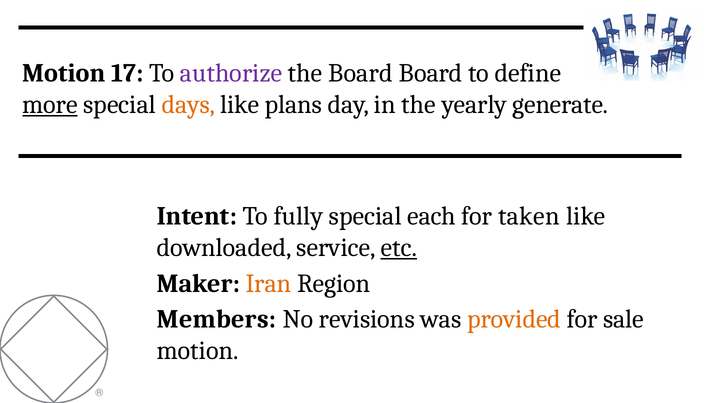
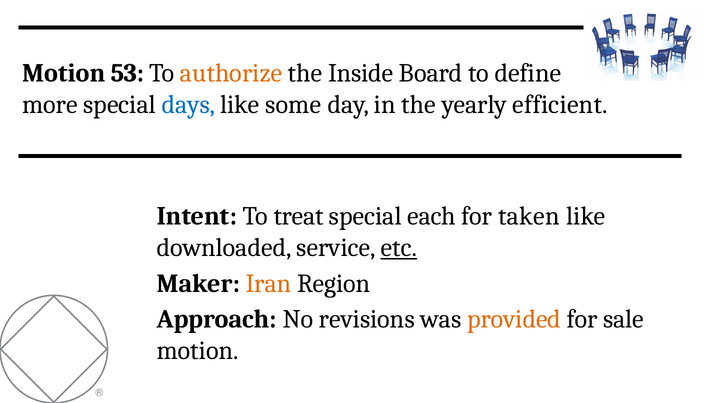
17: 17 -> 53 (127, 73)
authorize colour: purple -> orange (231, 73)
the Board: Board -> Inside (361, 73)
more underline: present -> none (50, 105)
days colour: orange -> blue (189, 105)
plans: plans -> some (293, 105)
generate: generate -> efficient (560, 105)
fully: fully -> treat (299, 216)
Members: Members -> Approach (217, 319)
